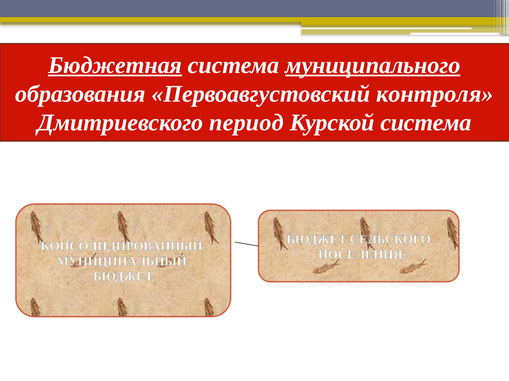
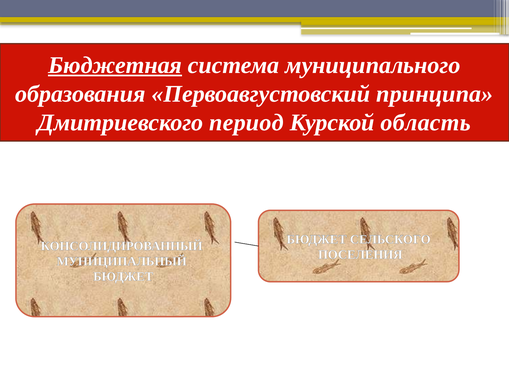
муниципального underline: present -> none (373, 65)
контроля: контроля -> принципа (435, 94)
Курской система: система -> область (426, 123)
